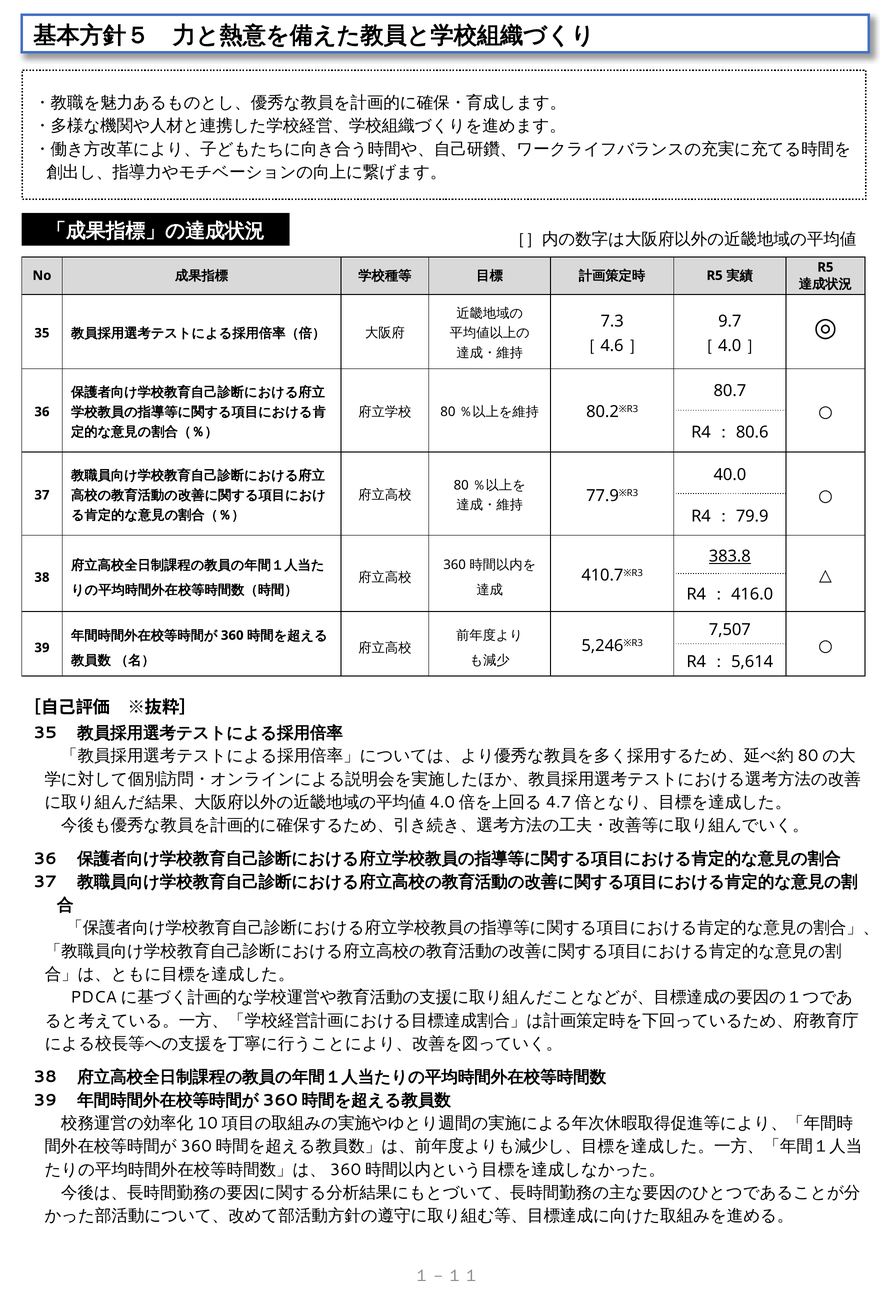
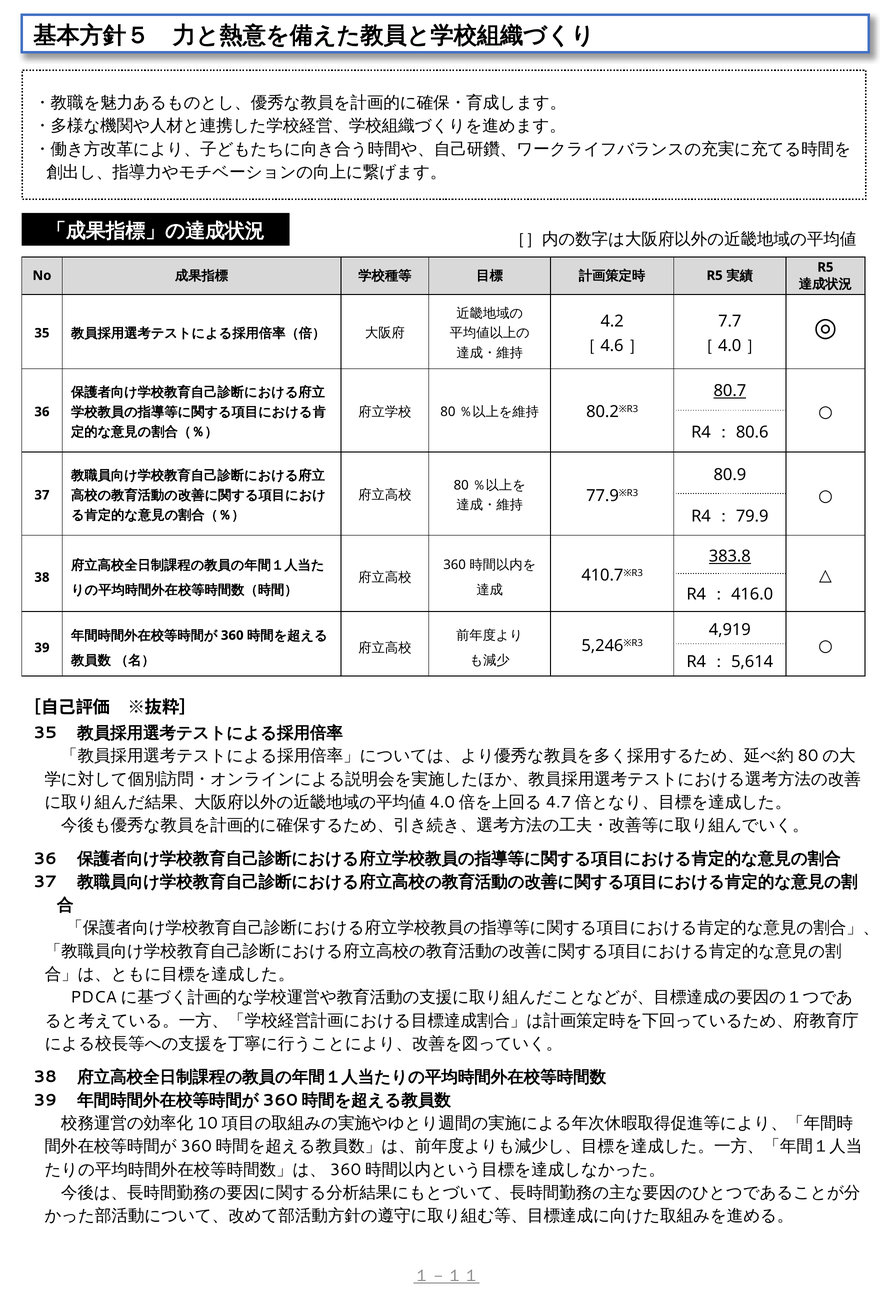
7.3: 7.3 -> 4.2 (612, 321)
9.7: 9.7 -> 7.7 (730, 321)
80.7 underline: none -> present (730, 391)
40.0: 40.0 -> 80.9 (730, 475)
7,507: 7,507 -> 4,919 (730, 630)
１－１１ underline: none -> present (447, 1276)
